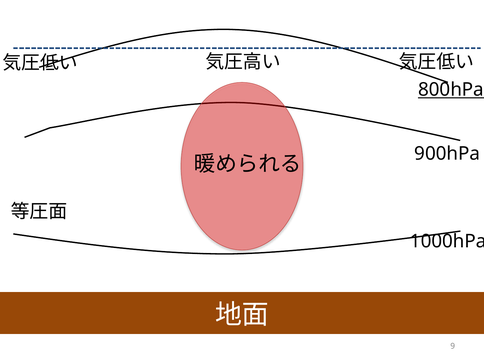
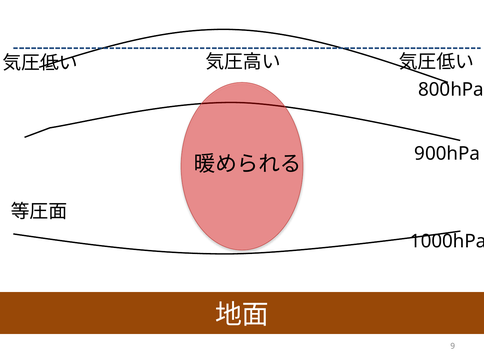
800hPa underline: present -> none (451, 90)
